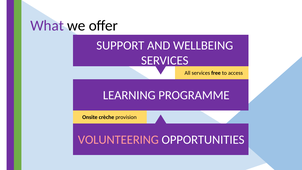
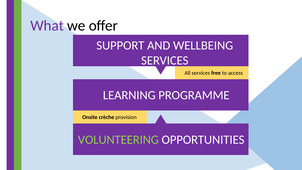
VOLUNTEERING colour: pink -> light green (118, 140)
